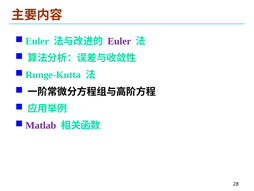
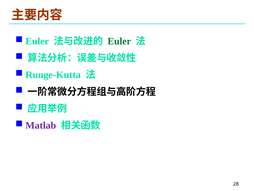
Euler colour: purple -> green (119, 41)
